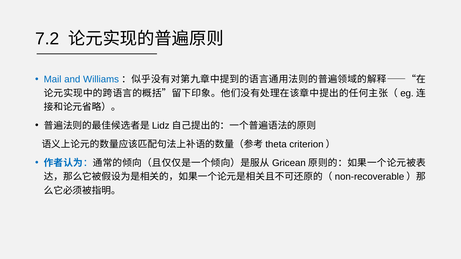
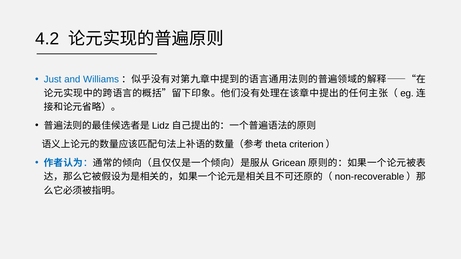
7.2: 7.2 -> 4.2 (47, 39)
Mail: Mail -> Just (53, 80)
